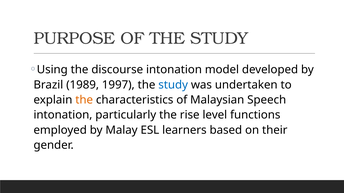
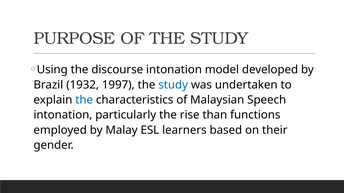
1989: 1989 -> 1932 (83, 85)
the colour: orange -> blue (84, 100)
level: level -> than (215, 115)
